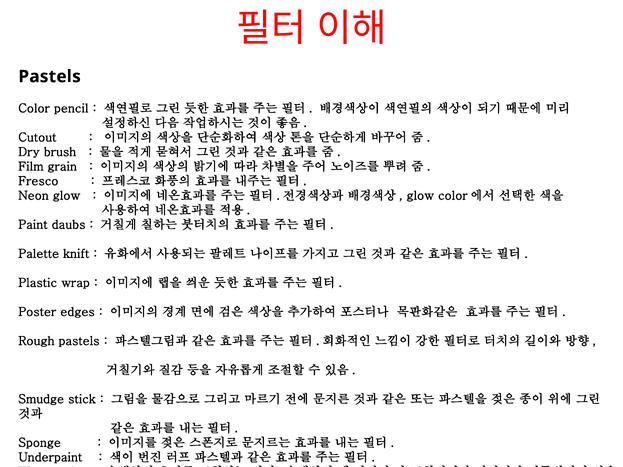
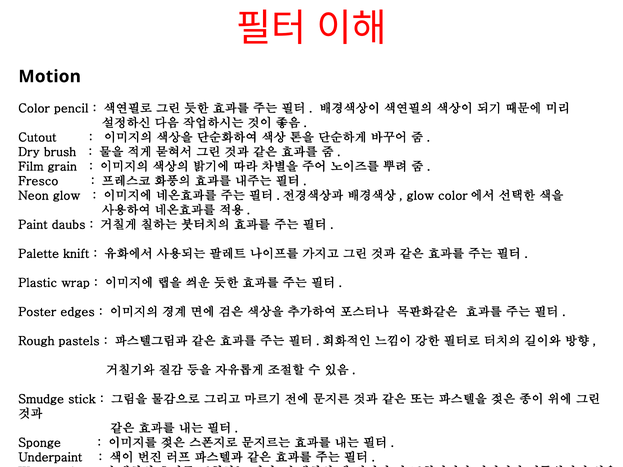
Pastels: Pastels -> Motion (50, 77)
